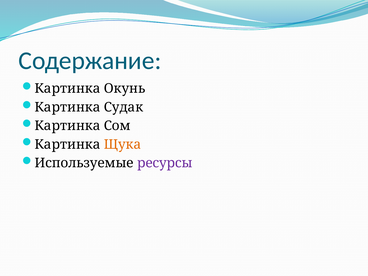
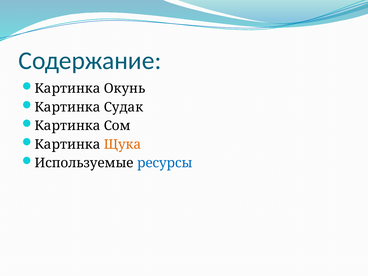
ресурсы colour: purple -> blue (165, 163)
